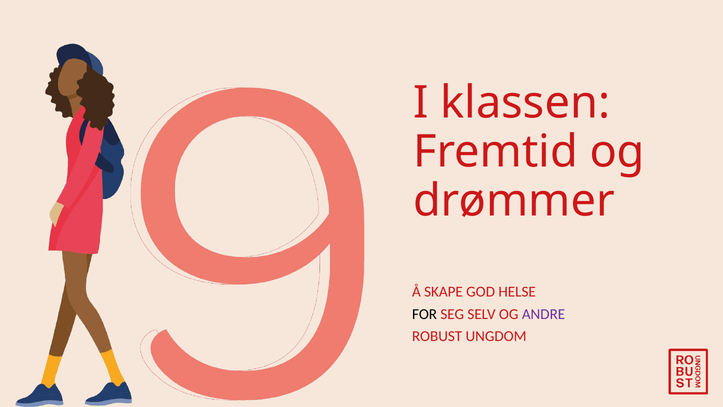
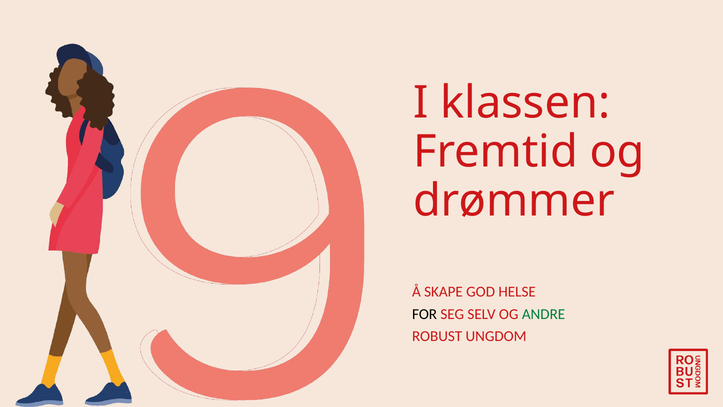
ANDRE colour: purple -> green (544, 314)
